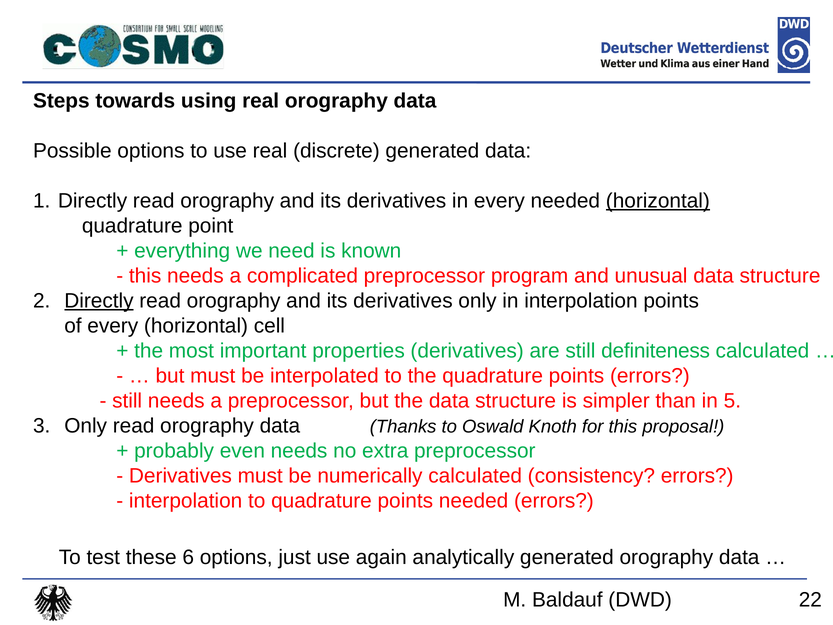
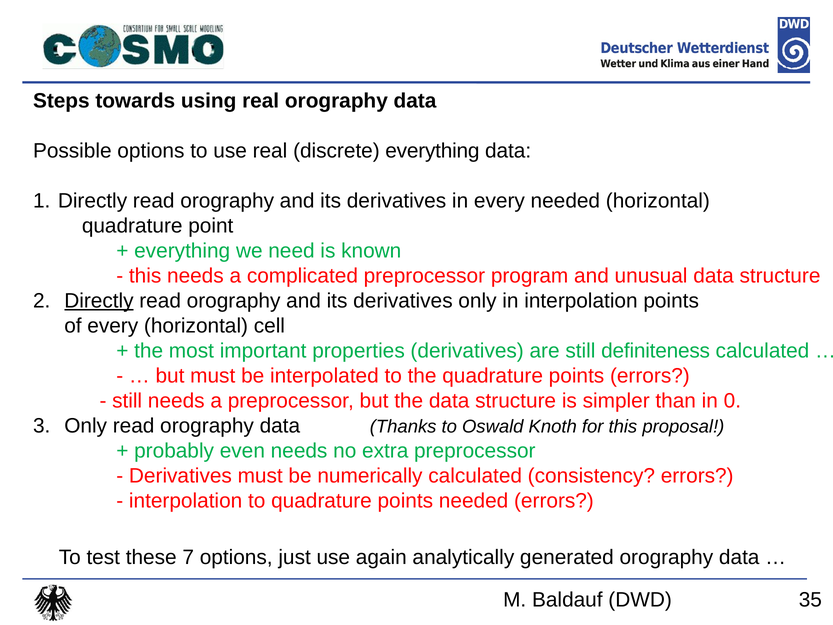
discrete generated: generated -> everything (432, 151)
horizontal underline: present -> none (658, 201)
5: 5 -> 0 (732, 401)
6: 6 -> 7 (188, 557)
22: 22 -> 35 (810, 599)
